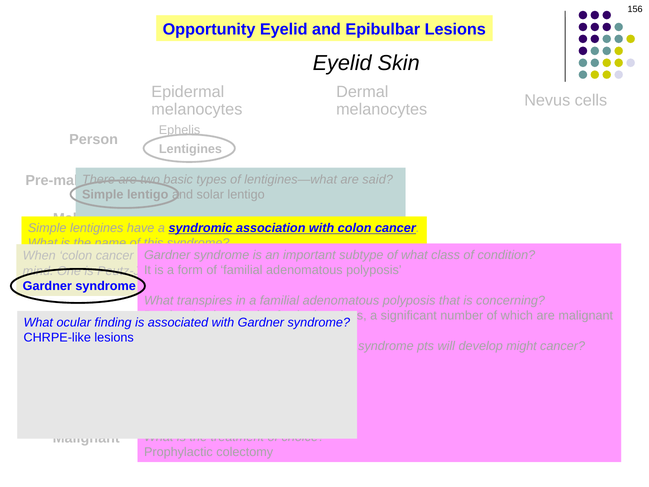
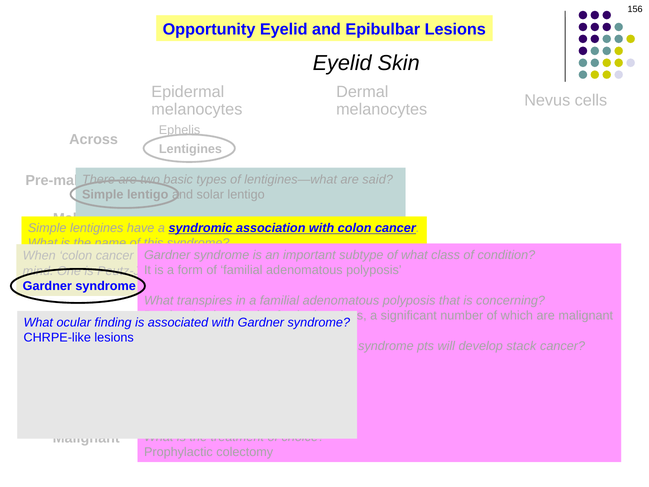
Person: Person -> Across (94, 140)
might: might -> stack (521, 346)
